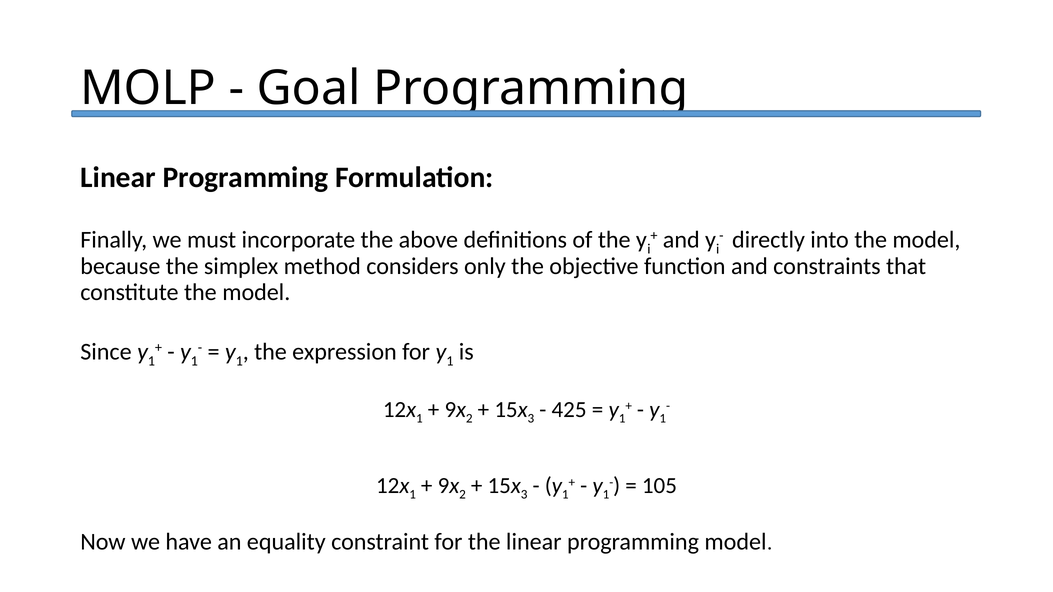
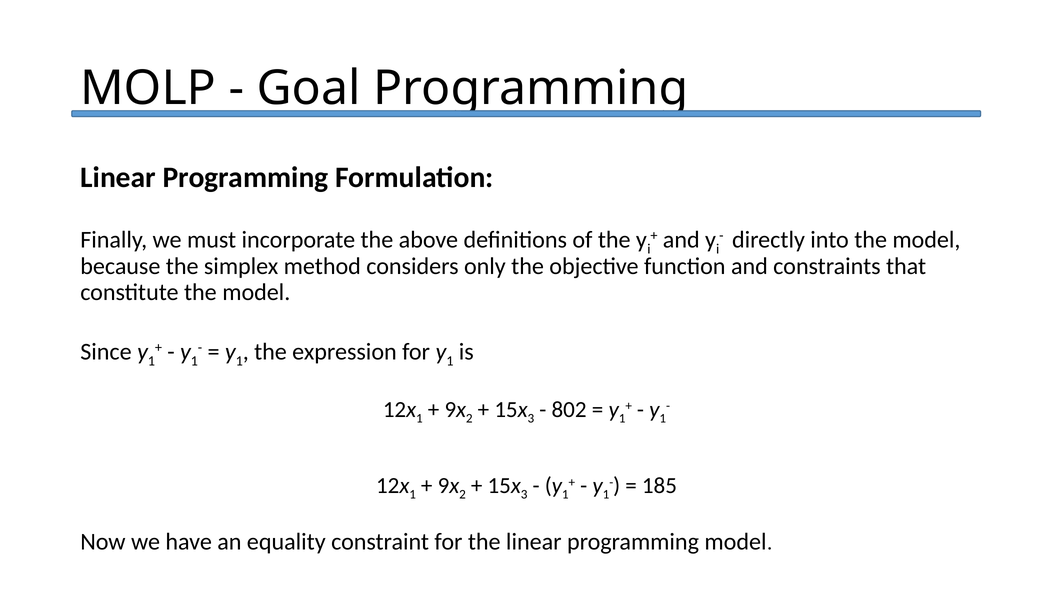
425: 425 -> 802 (569, 410)
105: 105 -> 185 (659, 486)
